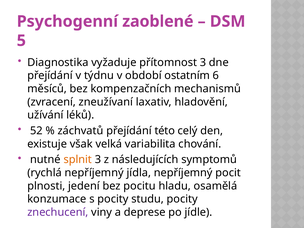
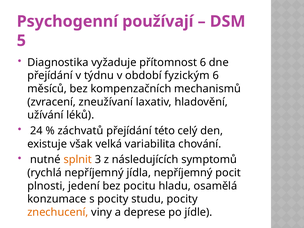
zaoblené: zaoblené -> používají (158, 21)
přítomnost 3: 3 -> 6 (203, 62)
ostatním: ostatním -> fyzickým (187, 76)
52: 52 -> 24 (36, 131)
znechucení colour: purple -> orange (58, 212)
